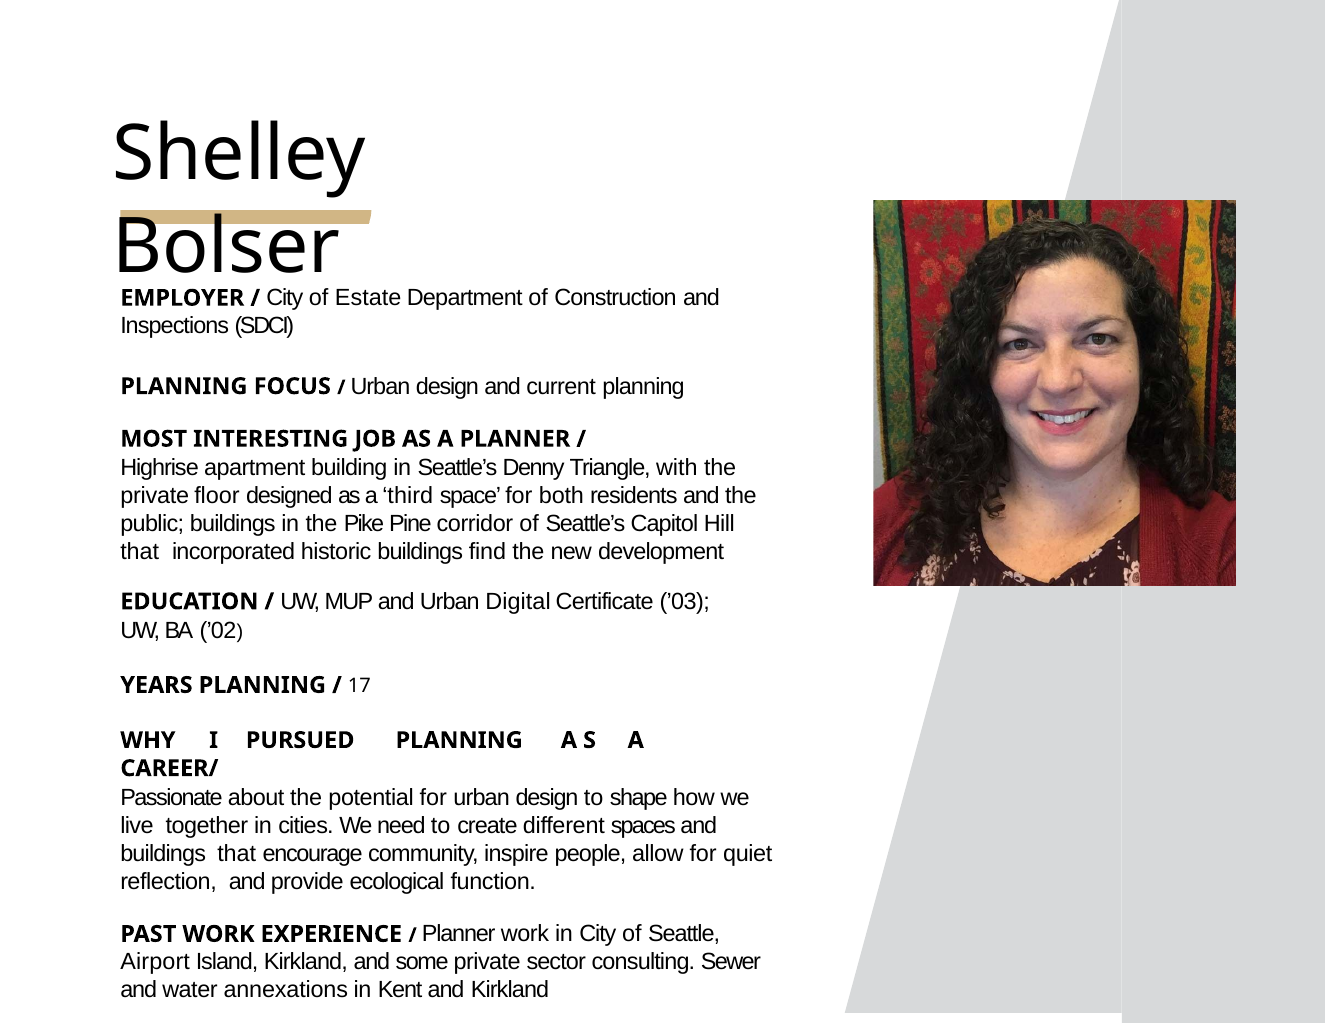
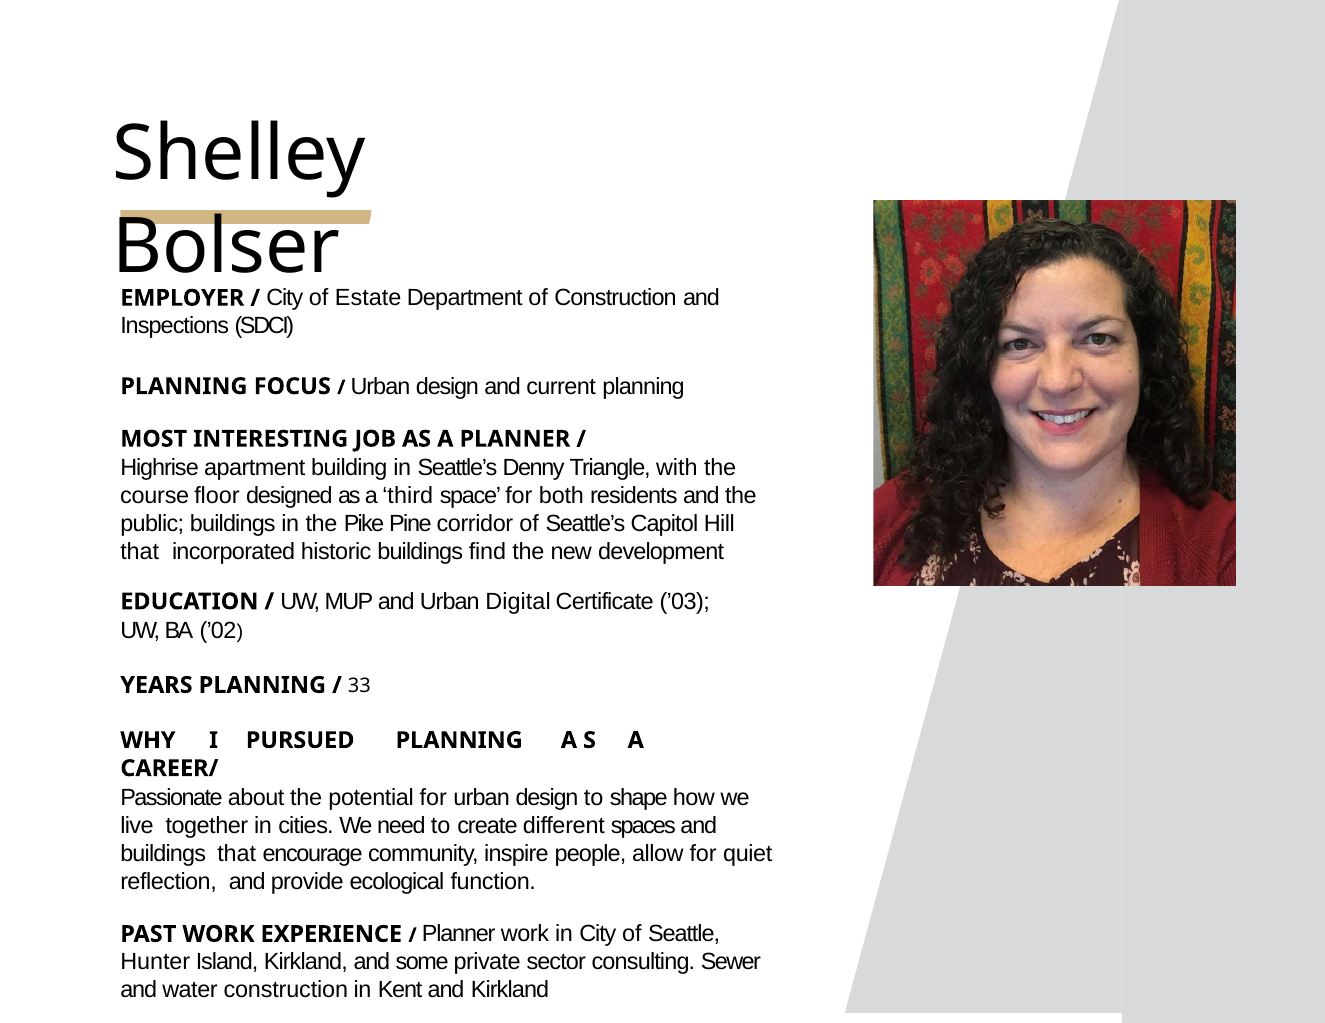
private: private -> course (155, 496)
17: 17 -> 33 (359, 687)
Airport: Airport -> Hunter (155, 963)
water annexations: annexations -> construction (286, 991)
